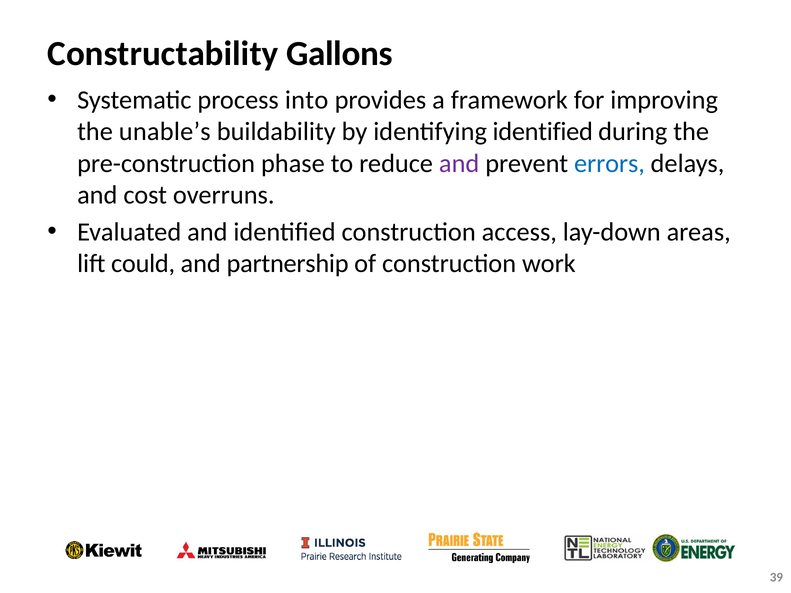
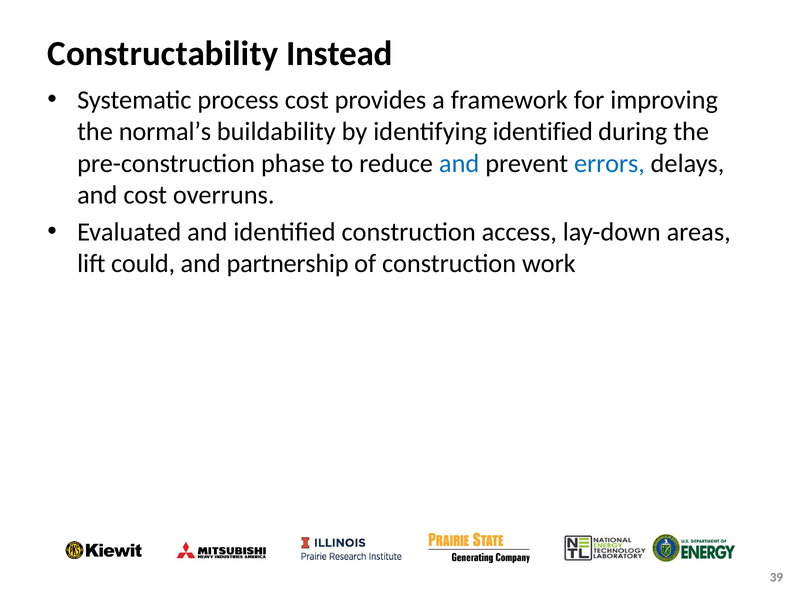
Gallons: Gallons -> Instead (339, 53)
process into: into -> cost (307, 100)
unable’s: unable’s -> normal’s (165, 132)
and colour: purple -> blue (459, 163)
